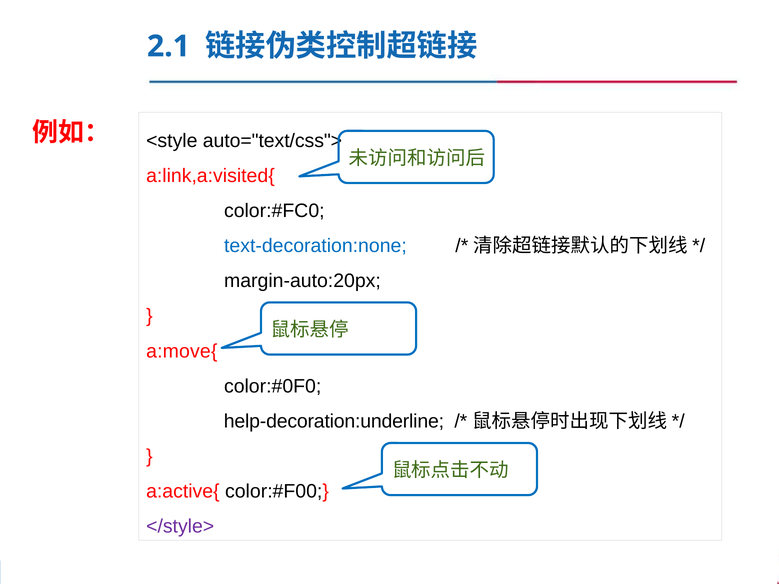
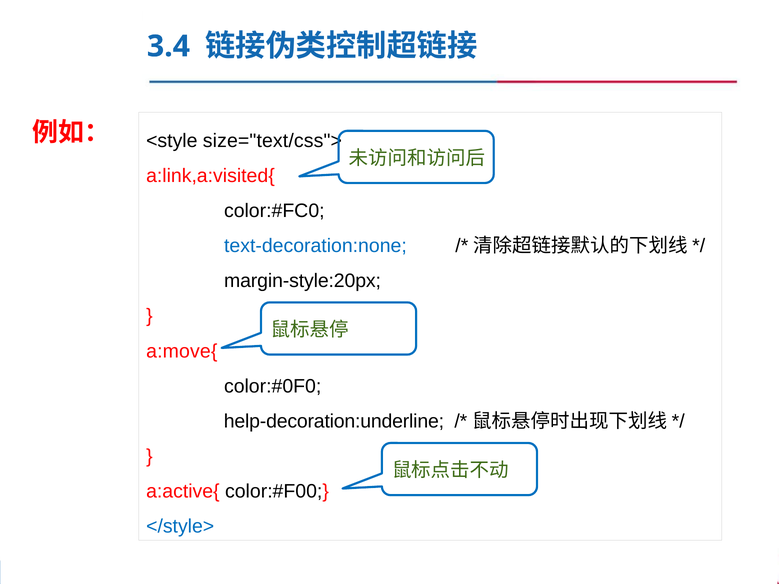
2.1: 2.1 -> 3.4 (168, 46)
auto="text/css">: auto="text/css"> -> size="text/css"> (272, 141)
margin-auto:20px: margin-auto:20px -> margin-style:20px (303, 281)
</style> colour: purple -> blue (180, 527)
